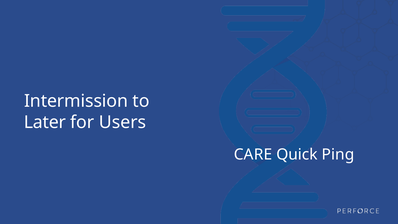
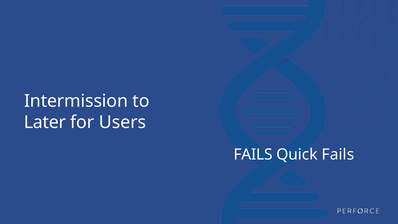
CARE: CARE -> FAILS (253, 154)
Quick Ping: Ping -> Fails (338, 154)
